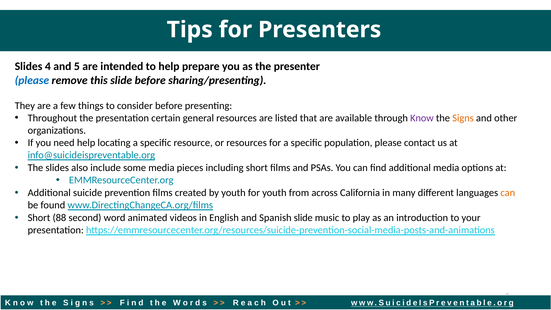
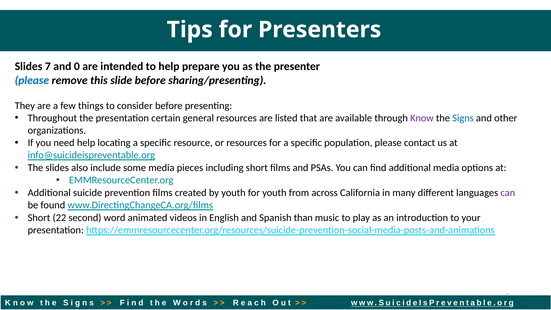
4: 4 -> 7 (48, 66)
5: 5 -> 0 (77, 66)
Signs colour: orange -> blue (463, 118)
can colour: orange -> purple (508, 193)
88: 88 -> 22 (59, 218)
Spanish slide: slide -> than (303, 218)
